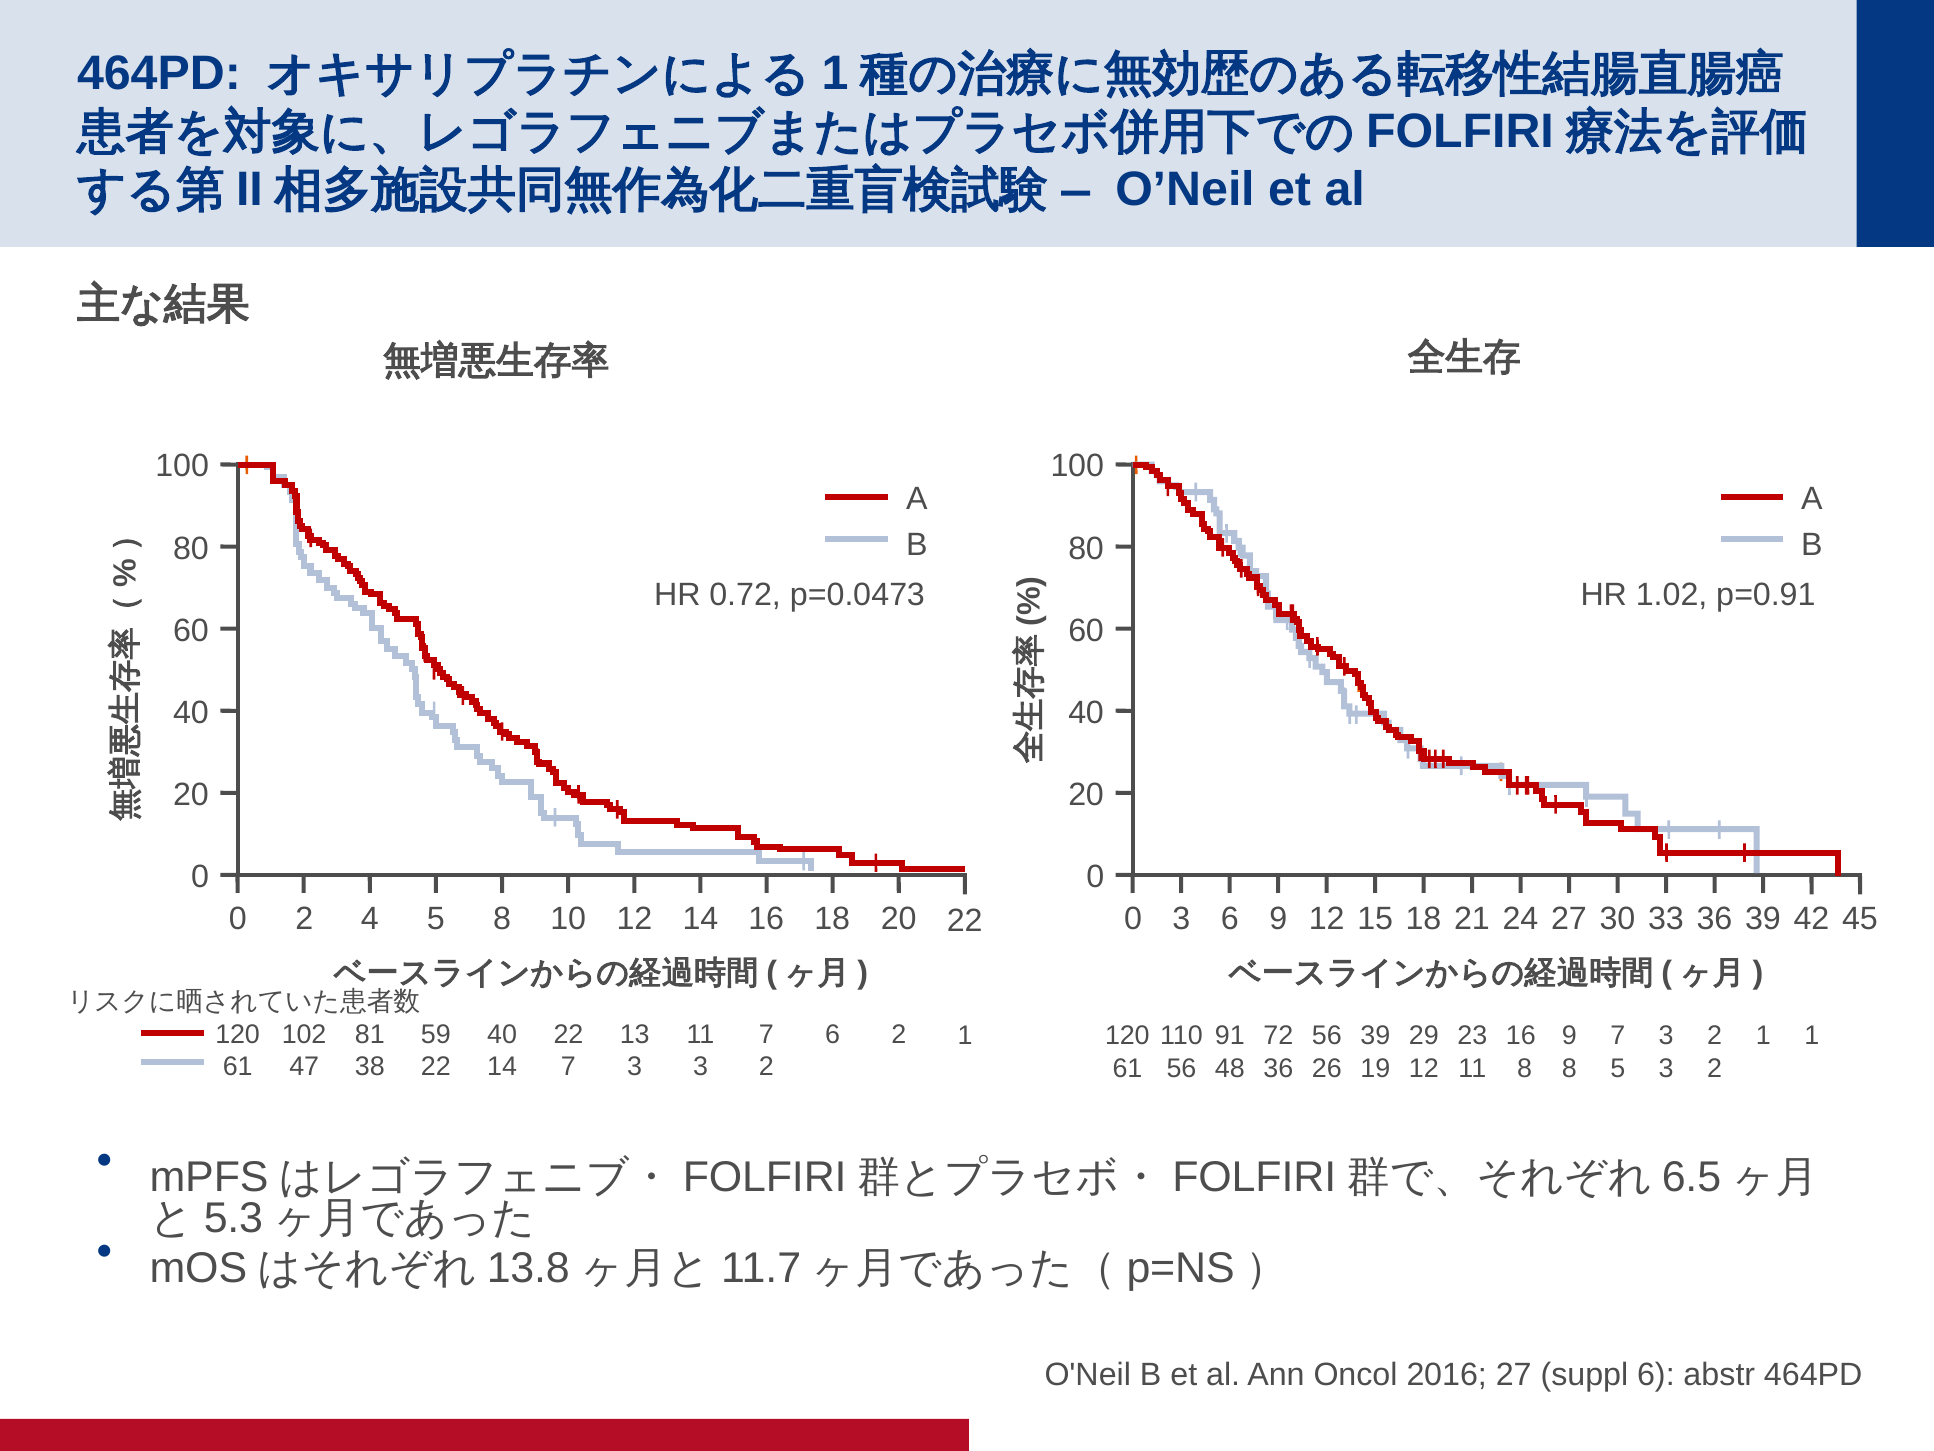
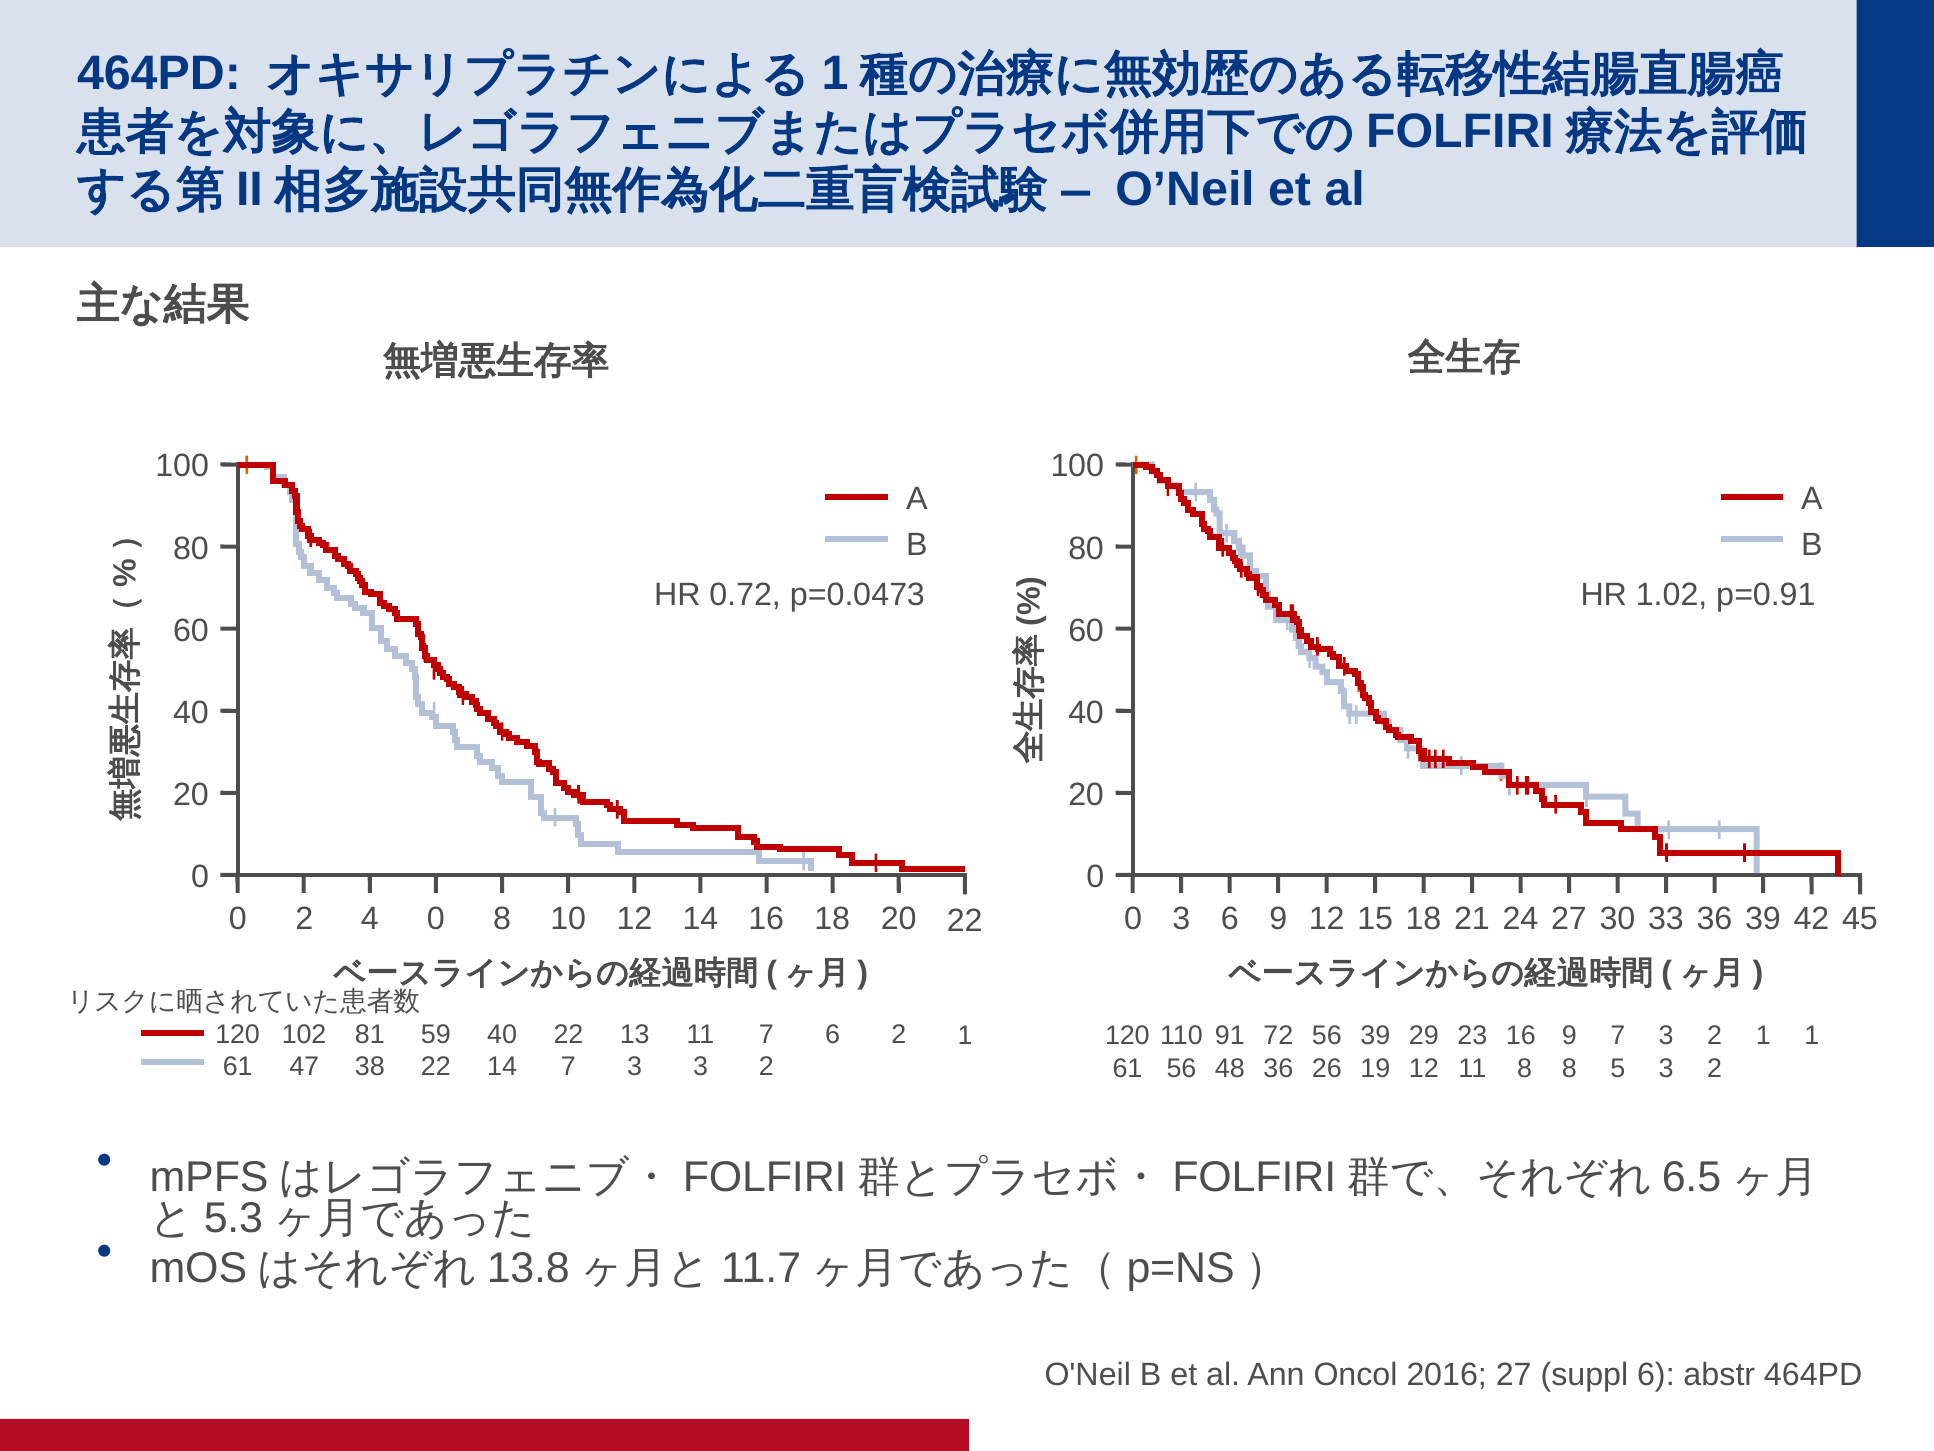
2 5: 5 -> 0 (436, 919)
